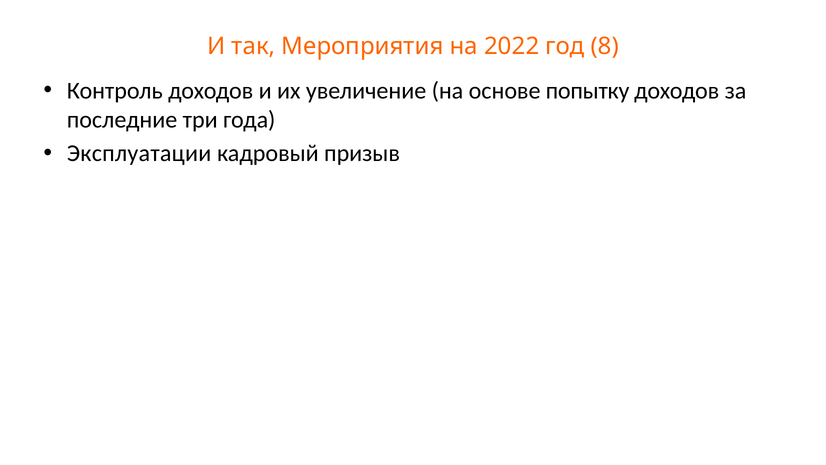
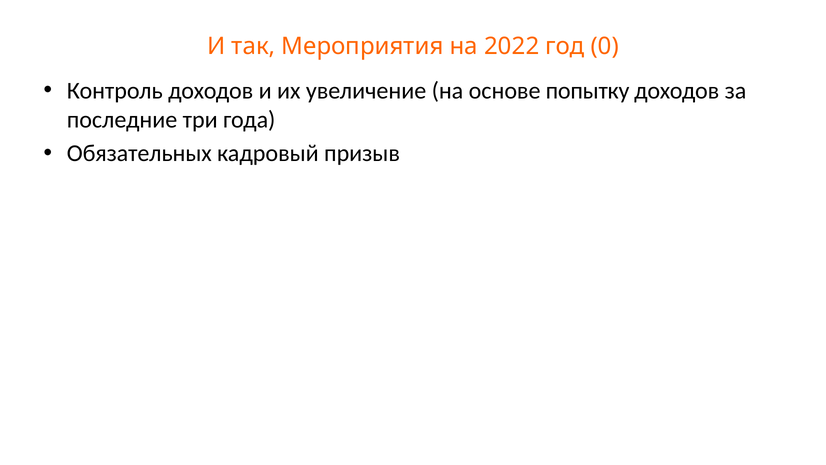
8: 8 -> 0 (605, 46)
Эксплуатации: Эксплуатации -> Обязательных (139, 153)
